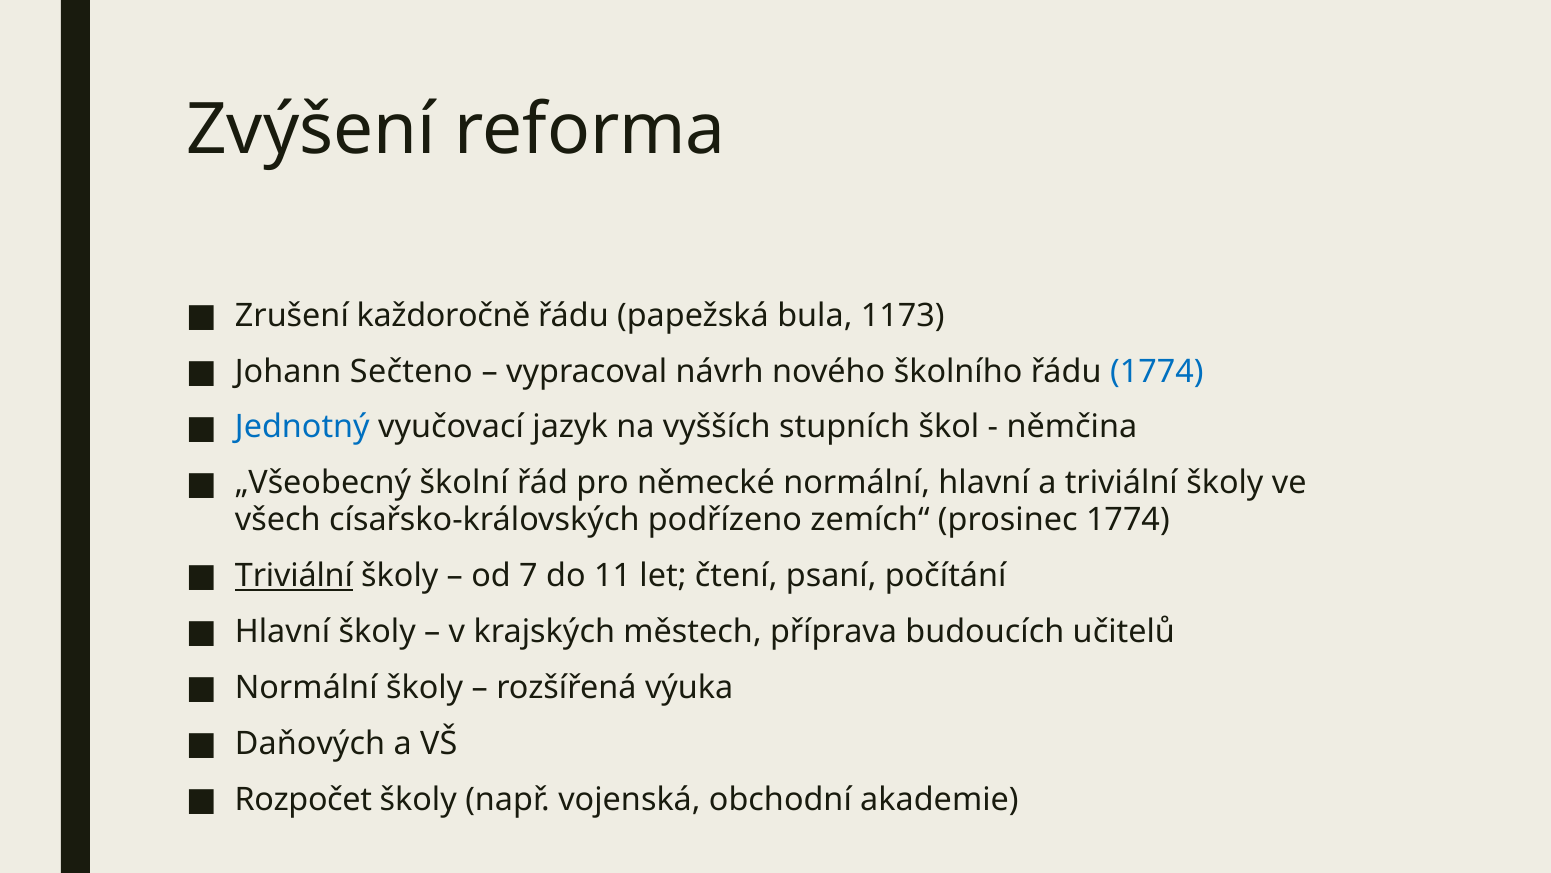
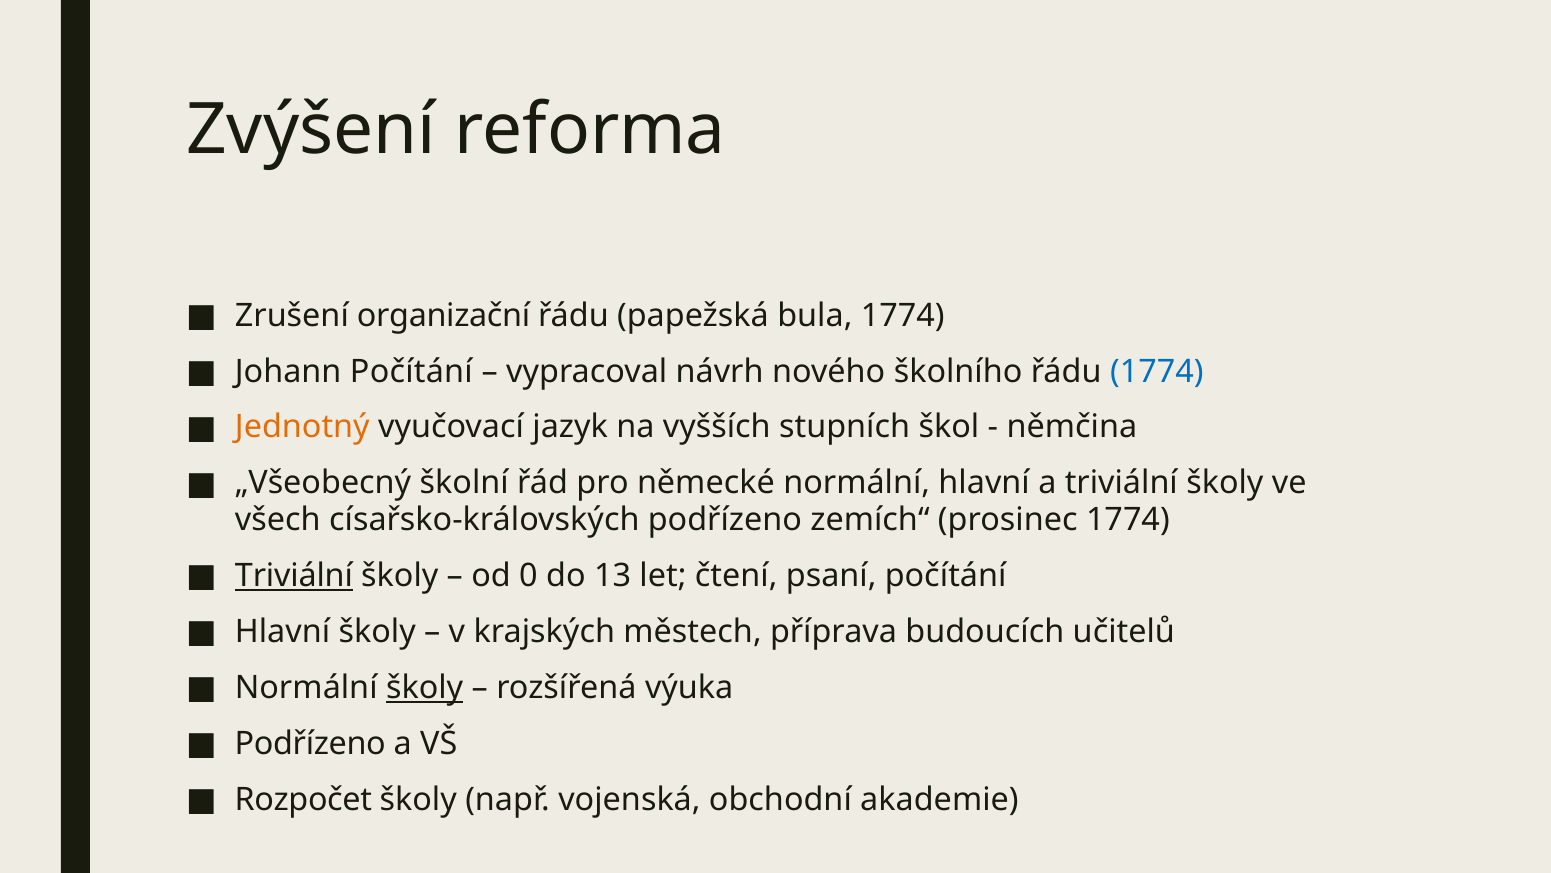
každoročně: každoročně -> organizační (444, 315)
bula 1173: 1173 -> 1774 (903, 315)
Johann Sečteno: Sečteno -> Počítání (411, 371)
Jednotný colour: blue -> orange (302, 427)
7: 7 -> 0 (528, 575)
11: 11 -> 13 (613, 575)
školy underline: none -> present (425, 687)
Daňových: Daňových -> Podřízeno (310, 743)
